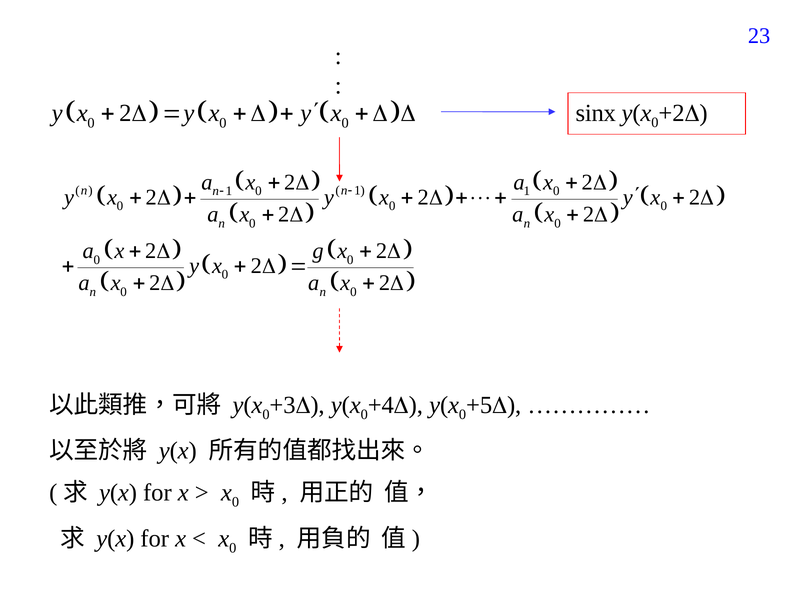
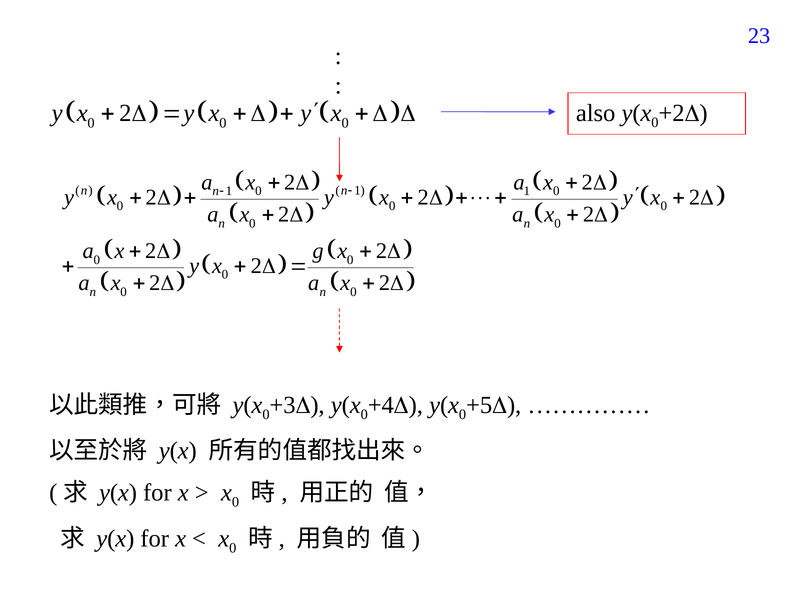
sinx: sinx -> also (596, 113)
